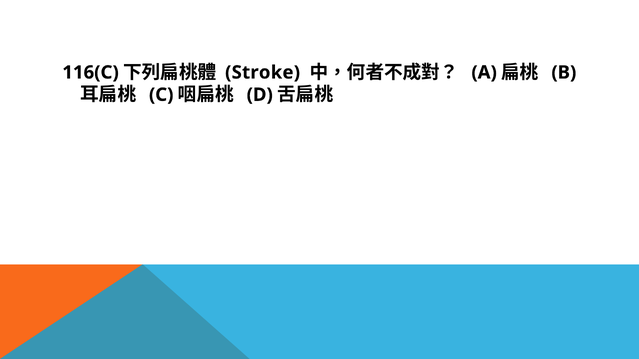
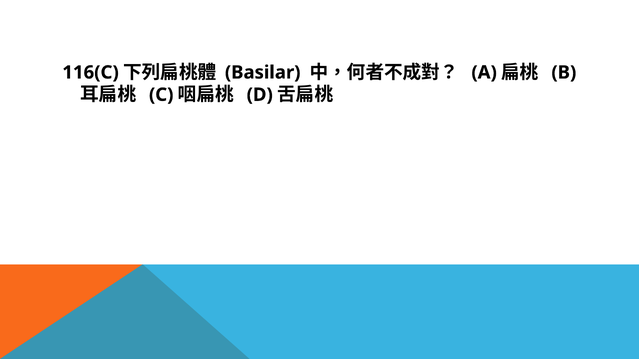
Stroke: Stroke -> Basilar (263, 73)
